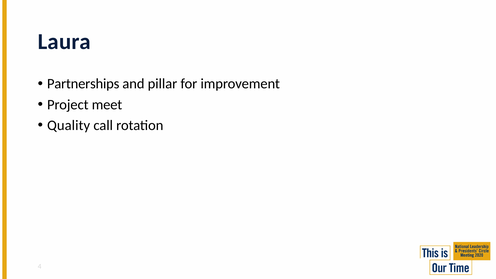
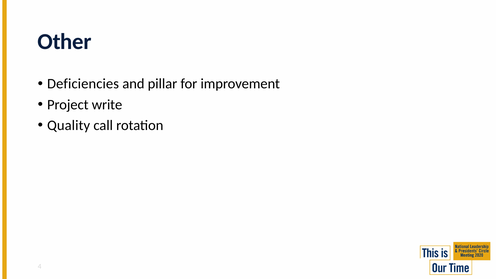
Laura: Laura -> Other (65, 42)
Partnerships: Partnerships -> Deficiencies (83, 84)
meet: meet -> write (107, 105)
